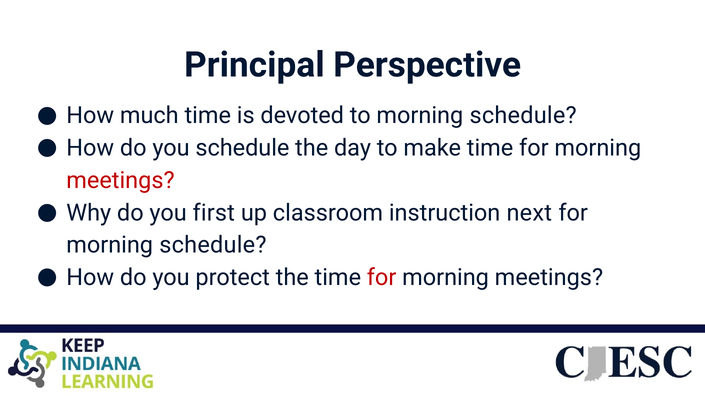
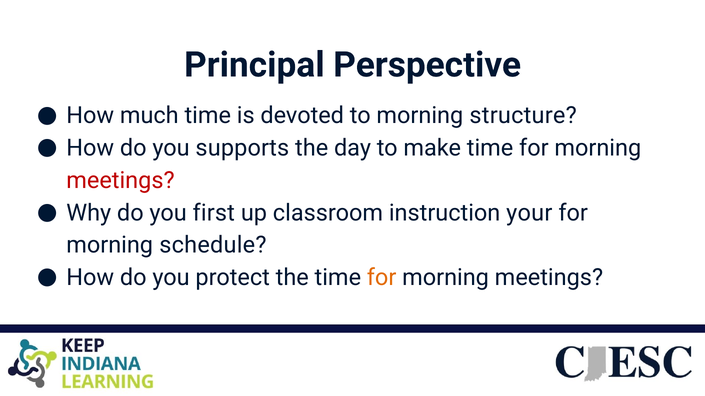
to morning schedule: schedule -> structure (523, 116)
you schedule: schedule -> supports (242, 148)
next: next -> your (529, 213)
for colour: red -> orange (382, 278)
